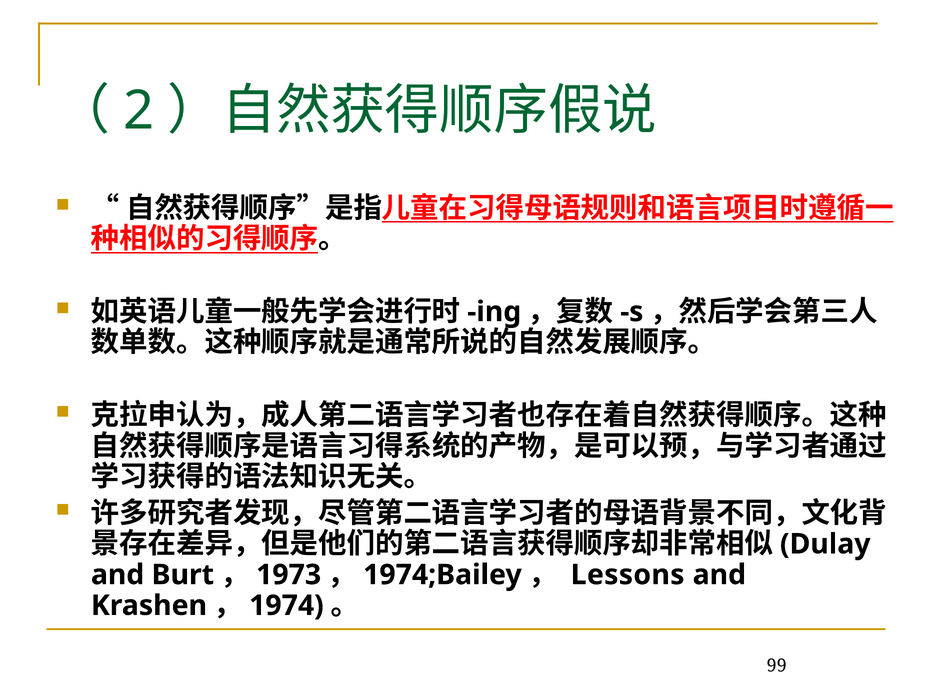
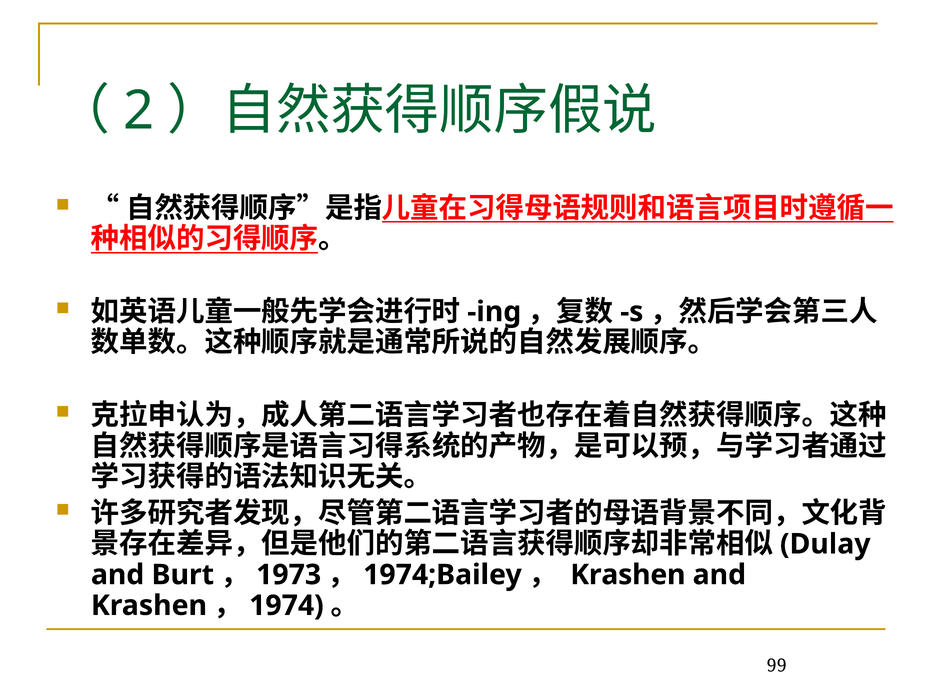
Lessons: Lessons -> Krashen (628, 575)
